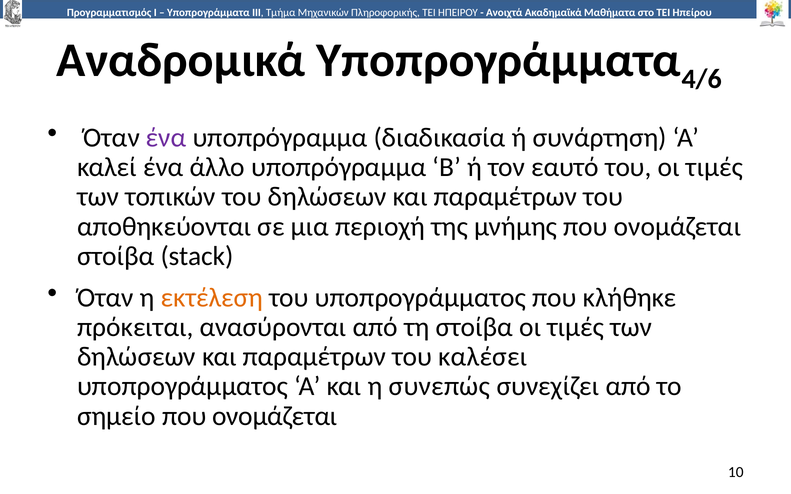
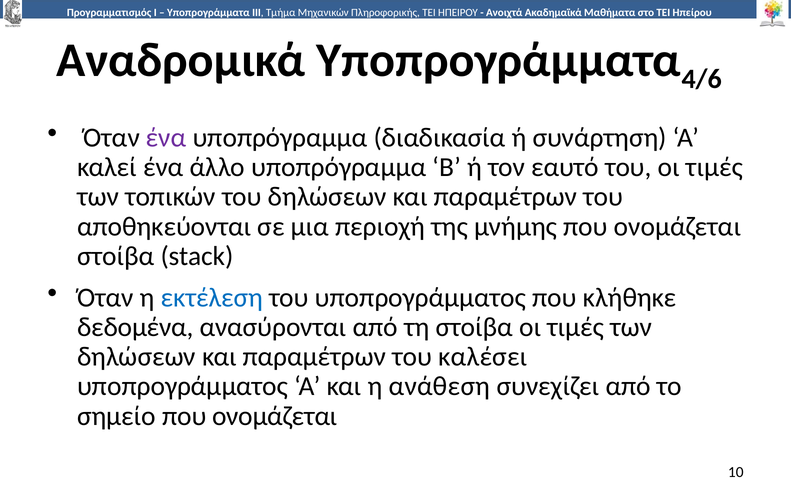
εκτέλεση colour: orange -> blue (212, 298)
πρόκειται: πρόκειται -> δεδομένα (135, 327)
συνεπώς: συνεπώς -> ανάθεση (439, 387)
